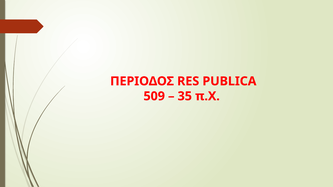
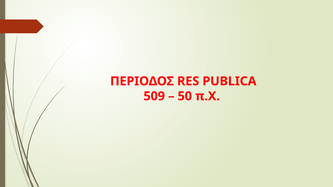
35: 35 -> 50 (185, 96)
